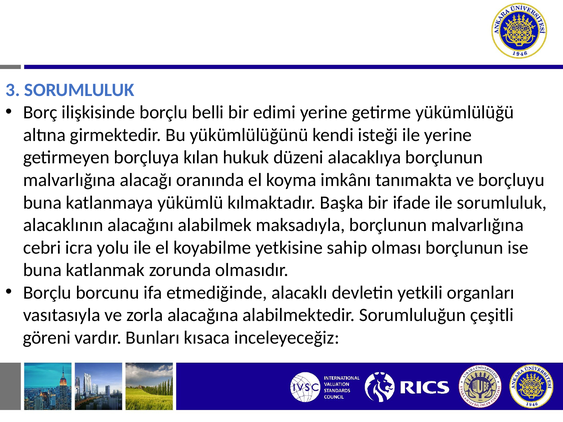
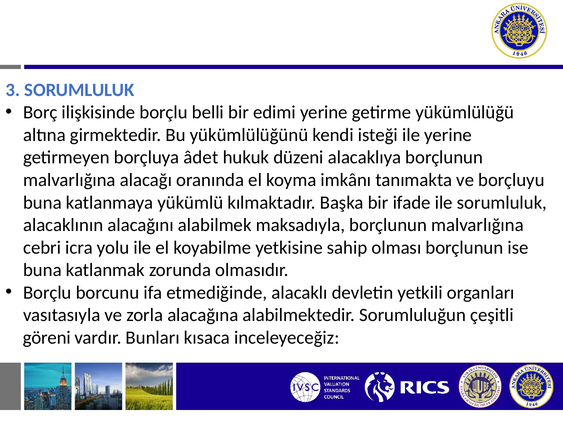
kılan: kılan -> âdet (201, 158)
